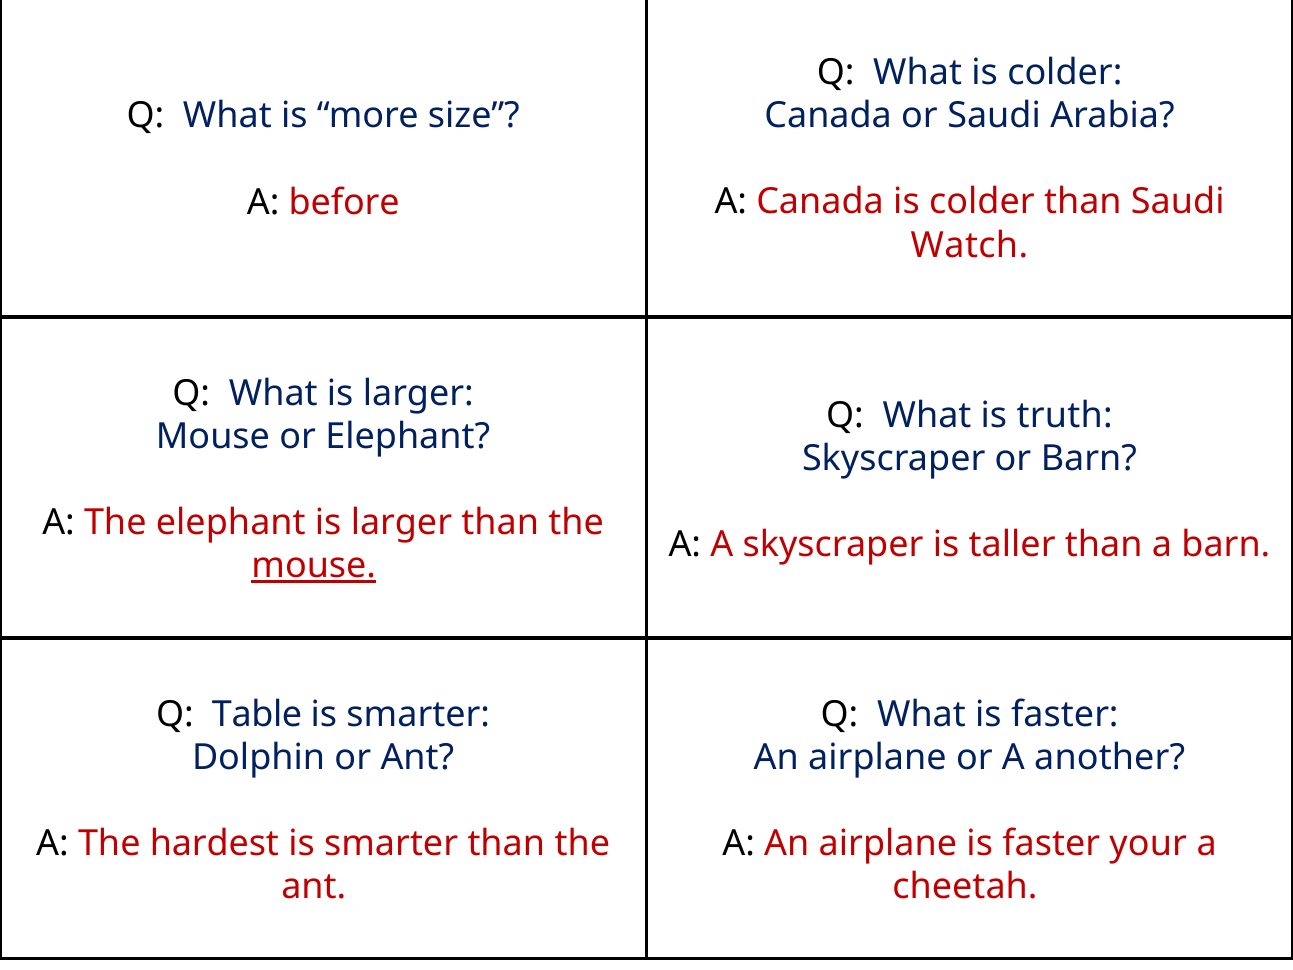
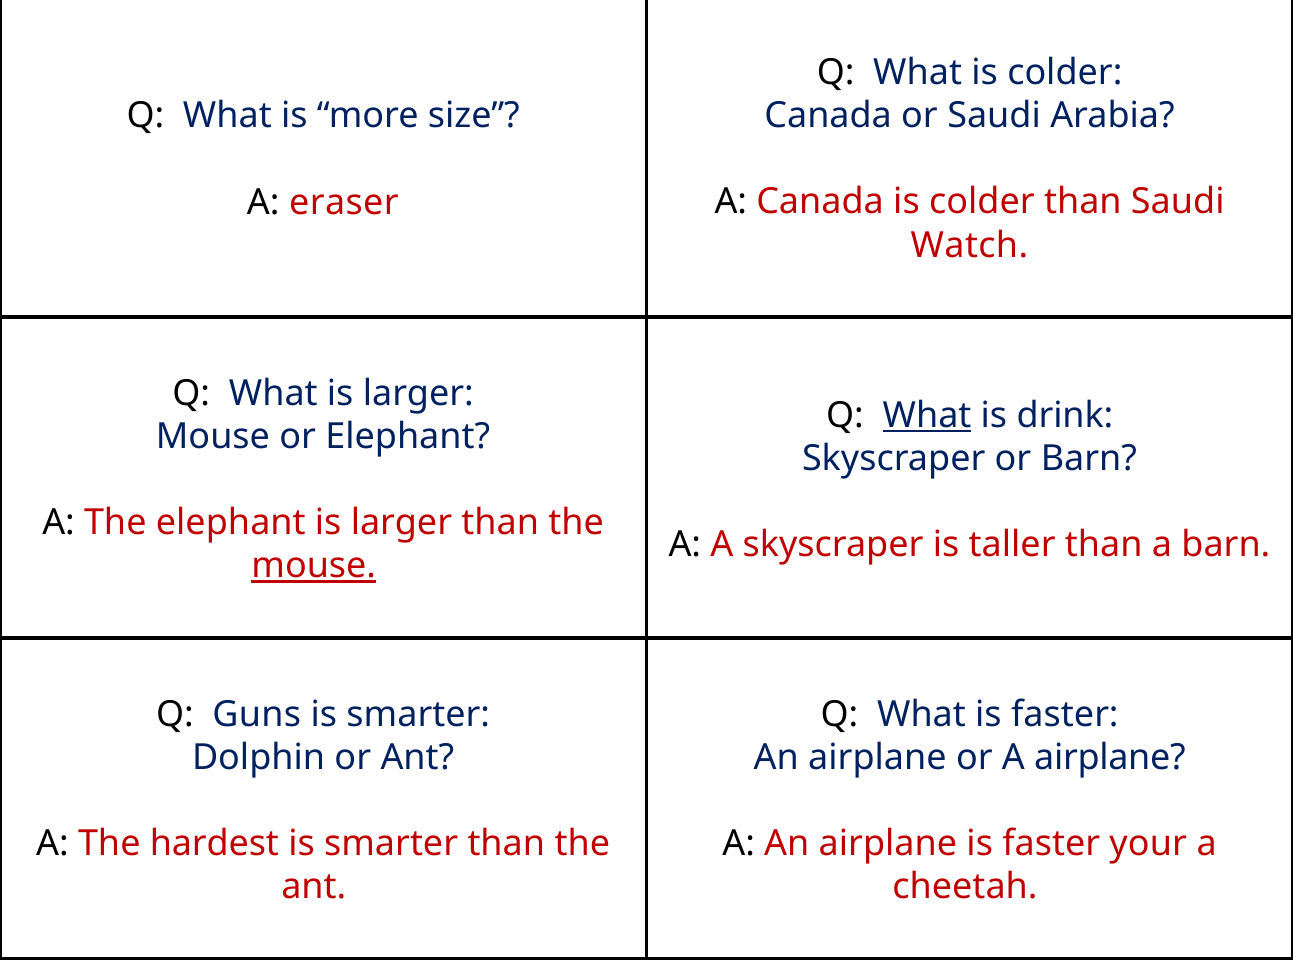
before: before -> eraser (344, 202)
What underline: none -> present (927, 415)
truth: truth -> drink (1065, 415)
Table: Table -> Guns (257, 714)
A another: another -> airplane (1110, 757)
